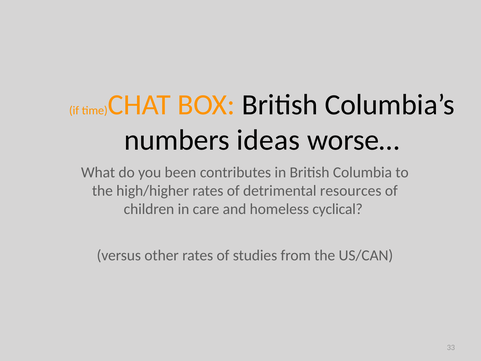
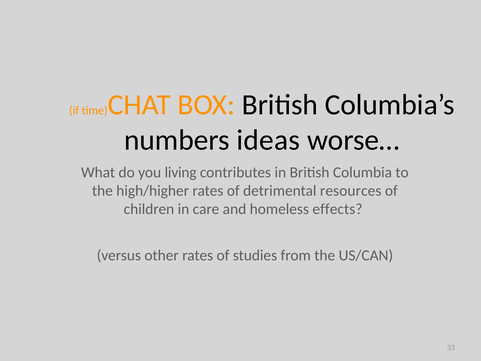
been: been -> living (181, 172)
cyclical: cyclical -> effects (337, 209)
